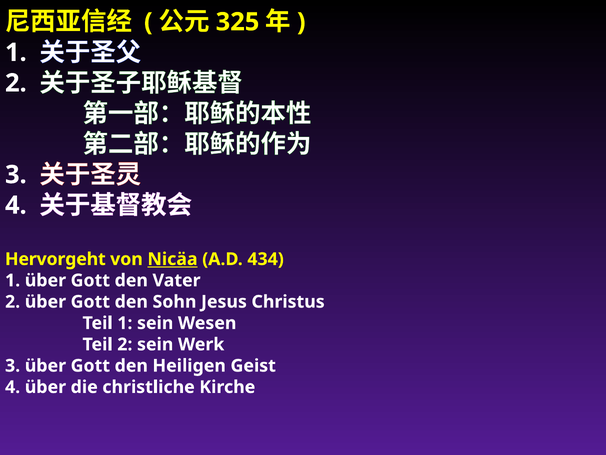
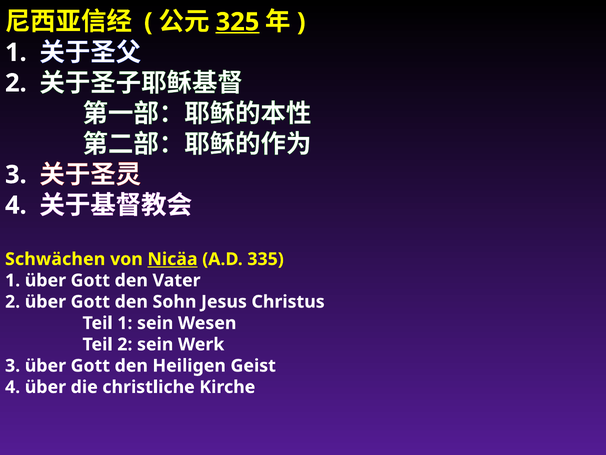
325 underline: none -> present (238, 22)
Hervorgeht: Hervorgeht -> Schwächen (55, 259)
434: 434 -> 335 (266, 259)
